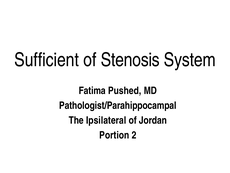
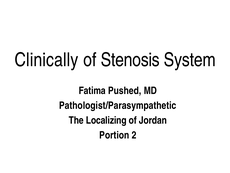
Sufficient: Sufficient -> Clinically (46, 60)
Pathologist/Parahippocampal: Pathologist/Parahippocampal -> Pathologist/Parasympathetic (118, 105)
Ipsilateral: Ipsilateral -> Localizing (106, 120)
